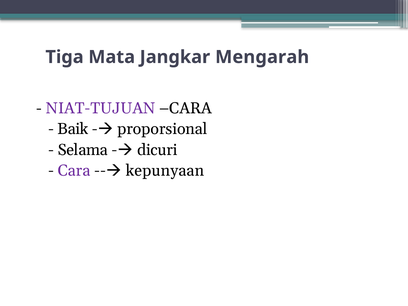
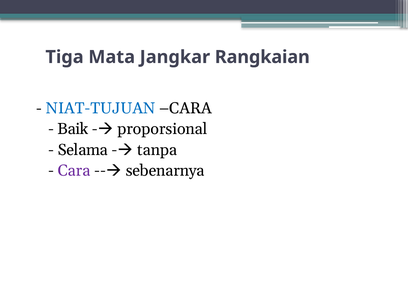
Mengarah: Mengarah -> Rangkaian (262, 57)
NIAT-TUJUAN colour: purple -> blue (101, 108)
dicuri: dicuri -> tanpa (157, 150)
kepunyaan: kepunyaan -> sebenarnya (165, 171)
